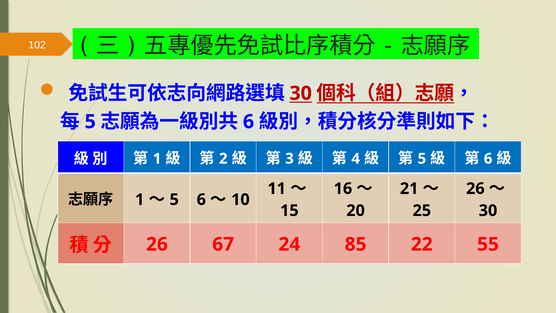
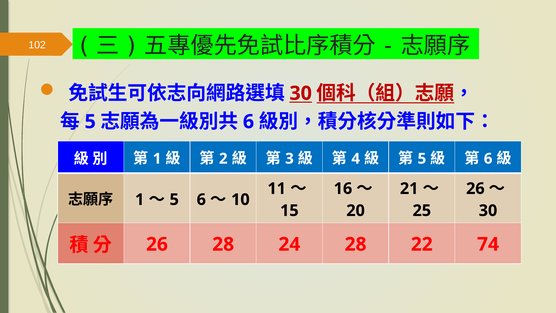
26 67: 67 -> 28 (223, 244)
24 85: 85 -> 28 (356, 244)
55: 55 -> 74 (488, 244)
